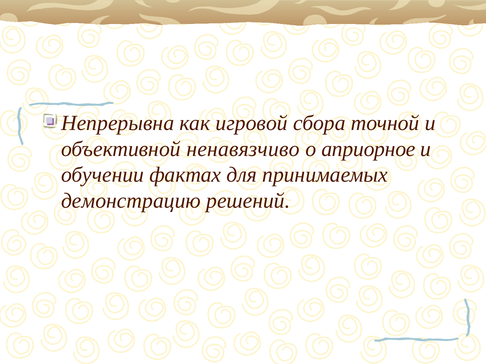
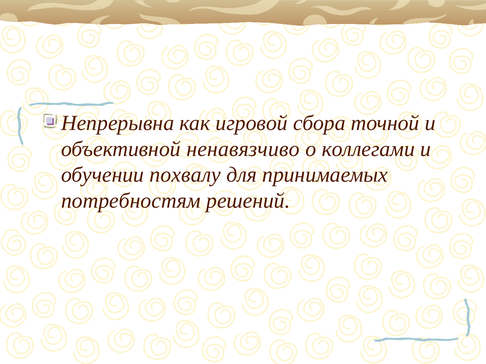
априорное: априорное -> коллегами (368, 149)
фактах: фактах -> похвалу (185, 175)
демонстрацию: демонстрацию -> потребностям (131, 201)
